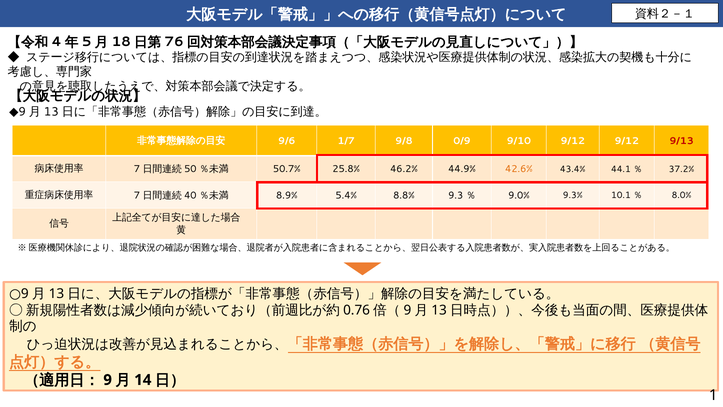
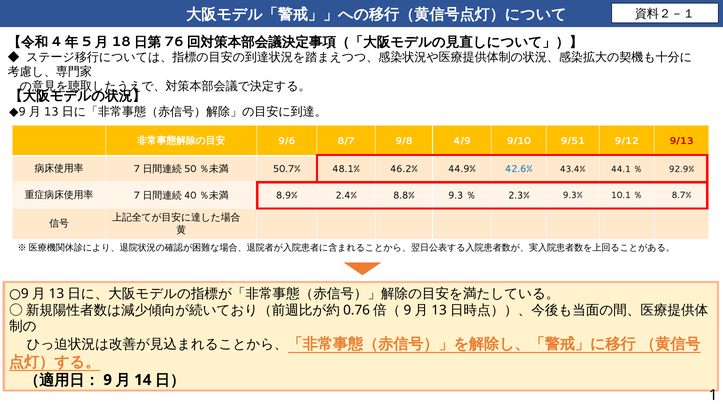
1/7: 1/7 -> 8/7 (346, 141)
0/9: 0/9 -> 4/9 (462, 141)
9/10 9/12: 9/12 -> 9/51 (573, 141)
25.8%: 25.8% -> 48.1% (346, 169)
42.6% colour: orange -> blue (519, 169)
37.2%: 37.2% -> 92.9% (682, 169)
5.4%: 5.4% -> 2.4% (346, 195)
9.0%: 9.0% -> 2.3% (519, 195)
8.0%: 8.0% -> 8.7% (682, 195)
